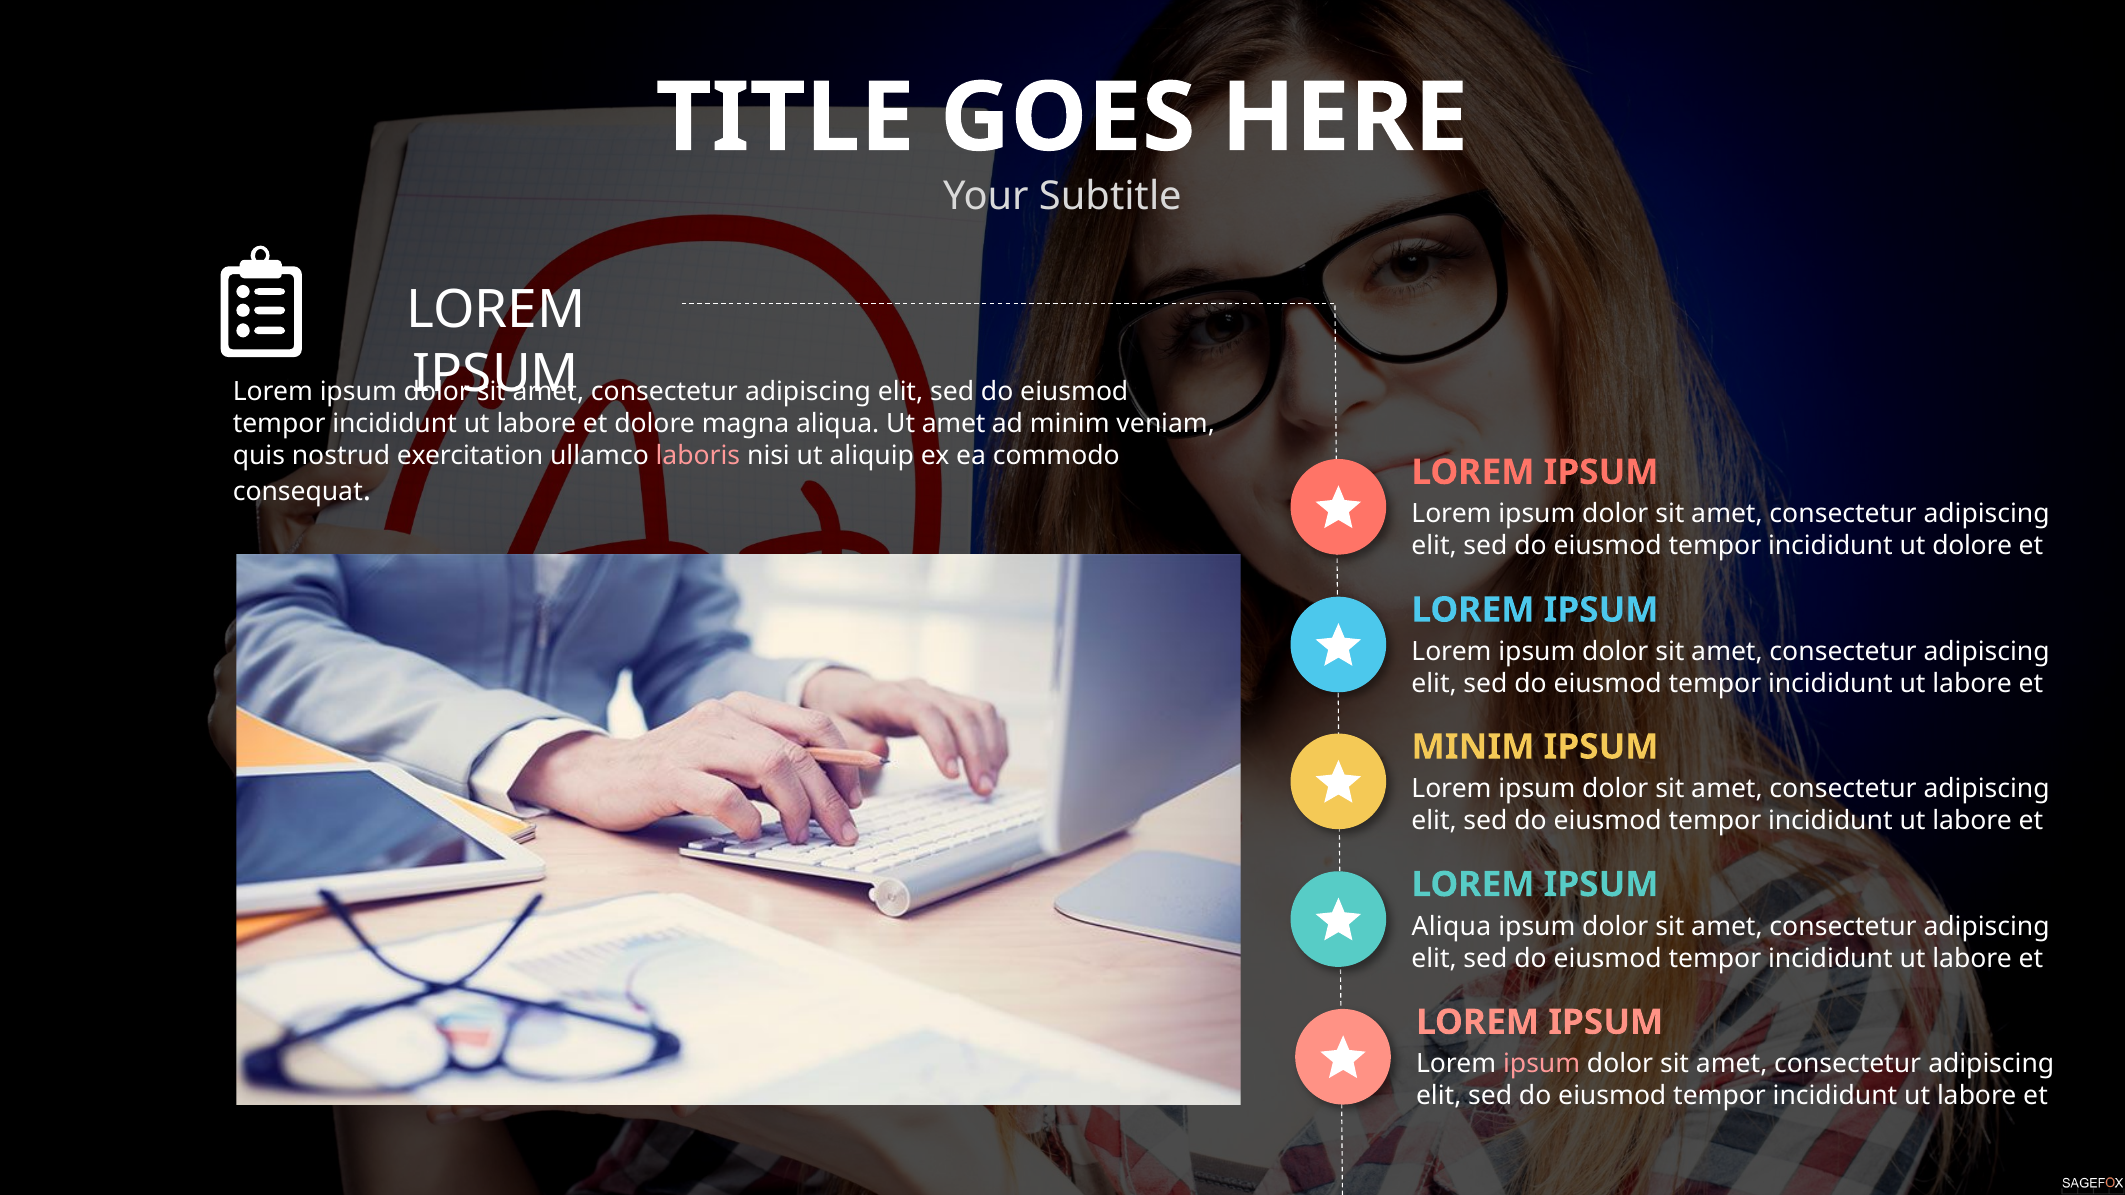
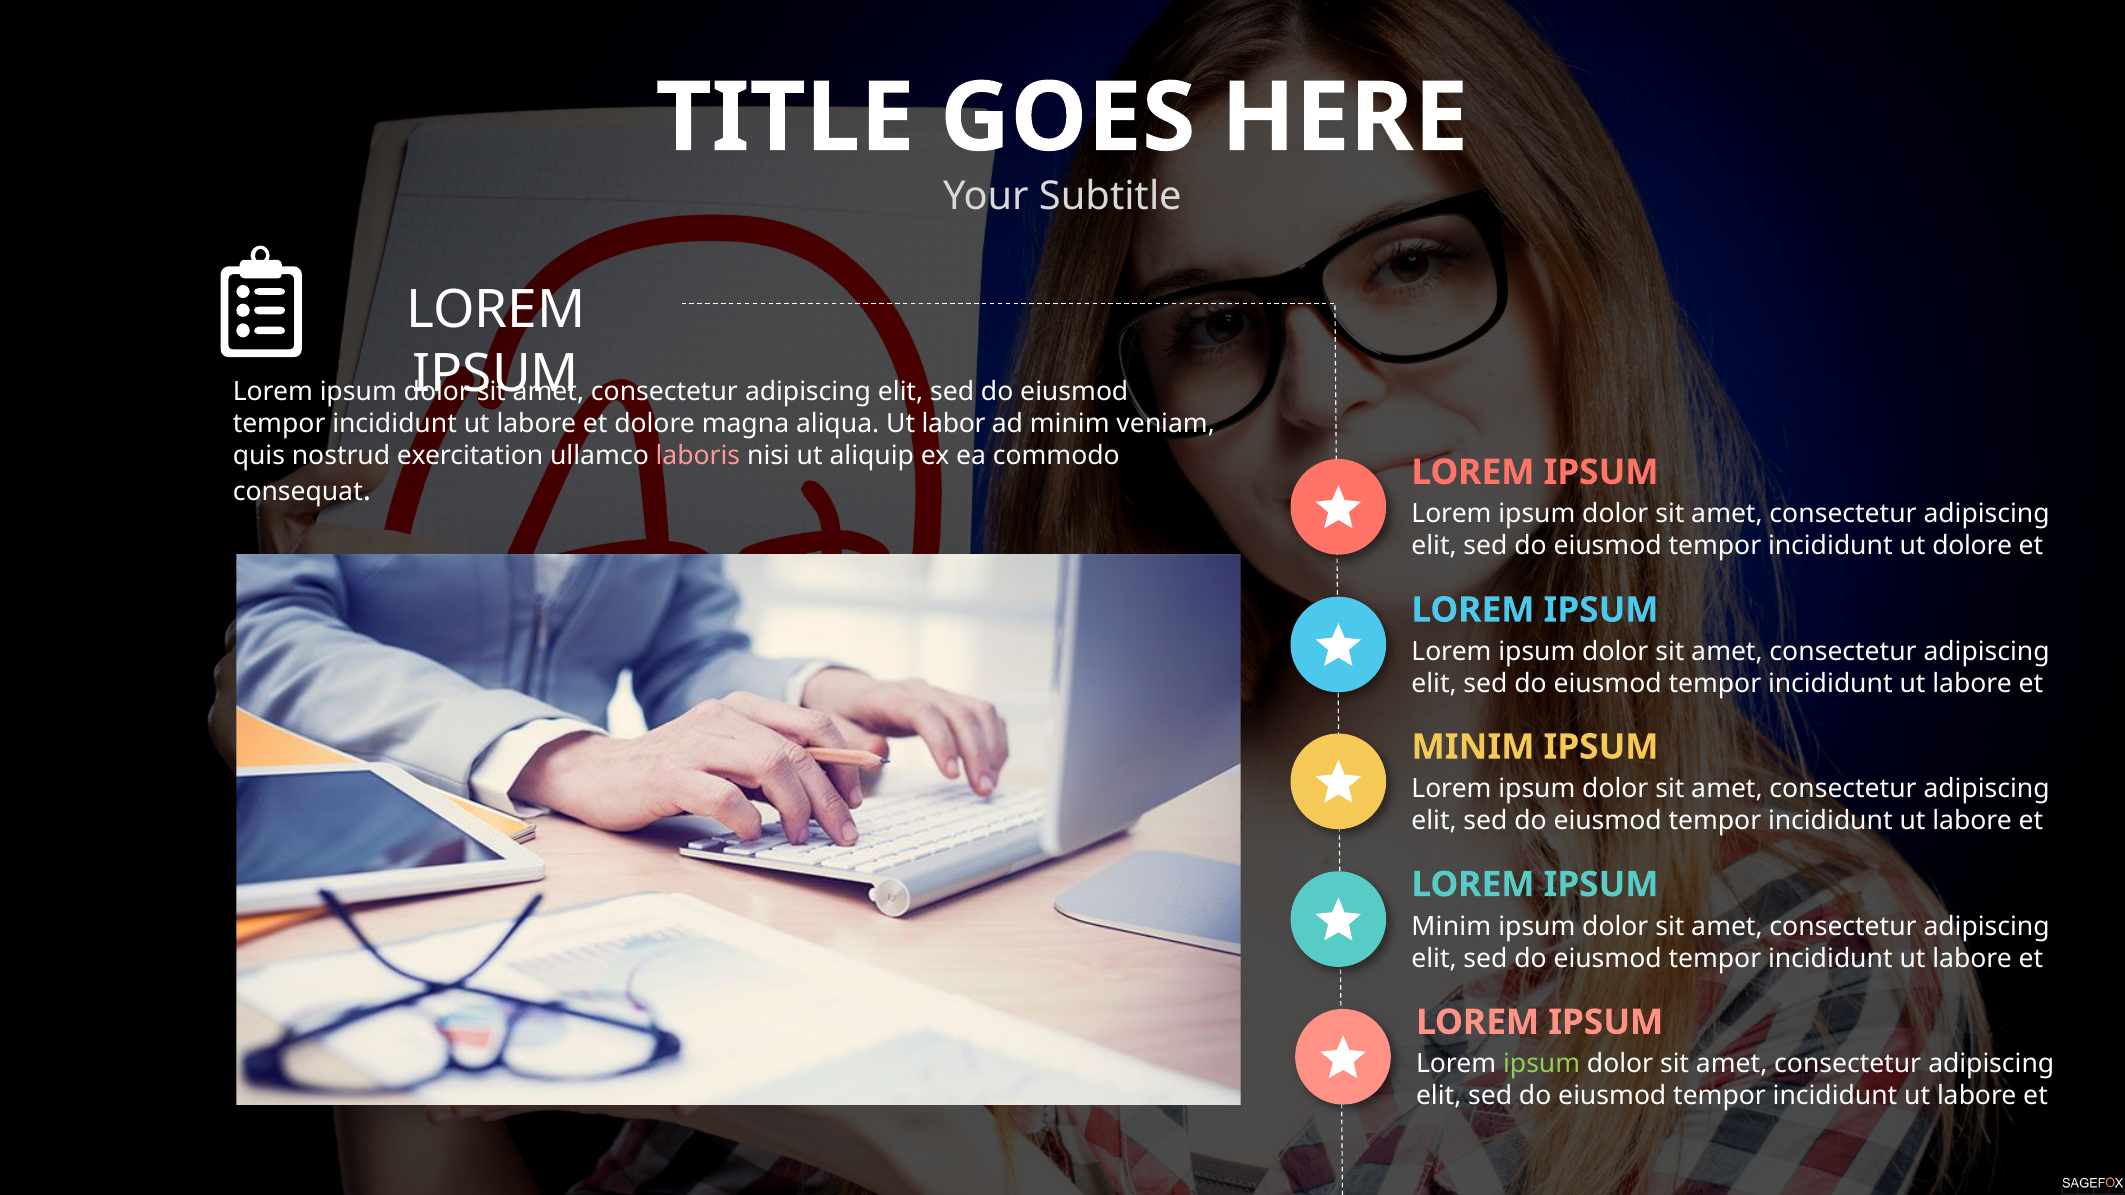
Ut amet: amet -> labor (954, 424)
Aliqua: Aliqua -> Minim (1451, 927)
ipsum colour: pink -> light green (1542, 1064)
